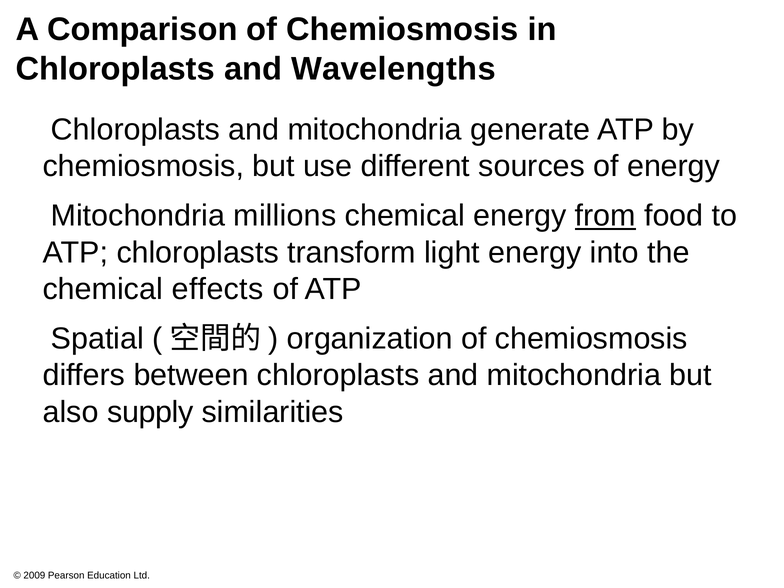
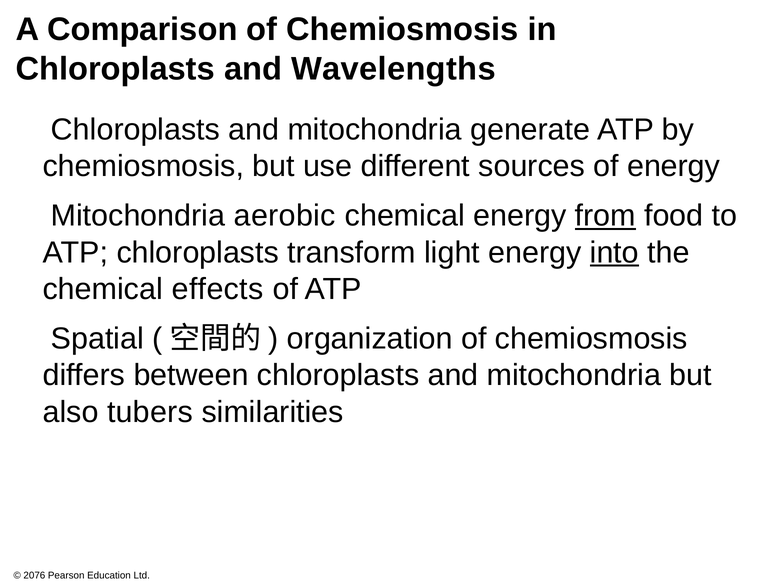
millions: millions -> aerobic (285, 216)
into underline: none -> present (614, 252)
supply: supply -> tubers (150, 412)
2009: 2009 -> 2076 (34, 575)
